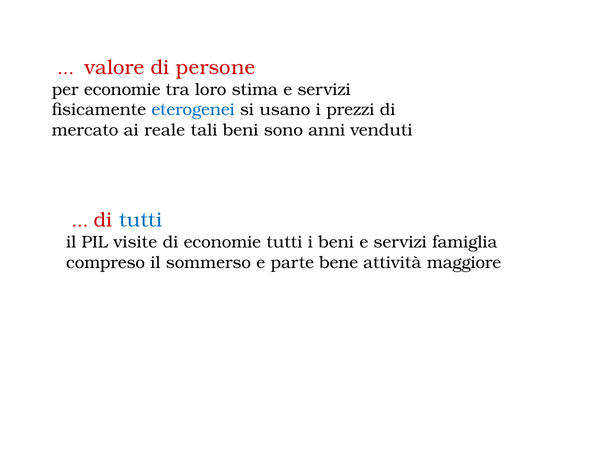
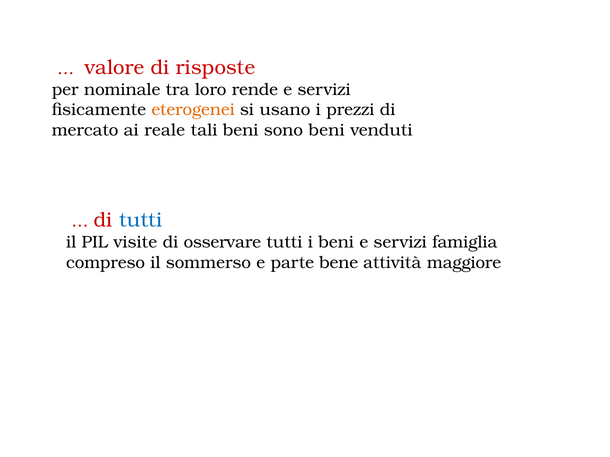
persone: persone -> risposte (216, 67)
per economie: economie -> nominale (122, 90)
stima: stima -> rende (255, 90)
eterogenei colour: blue -> orange (193, 110)
sono anni: anni -> beni (327, 130)
di economie: economie -> osservare (222, 242)
